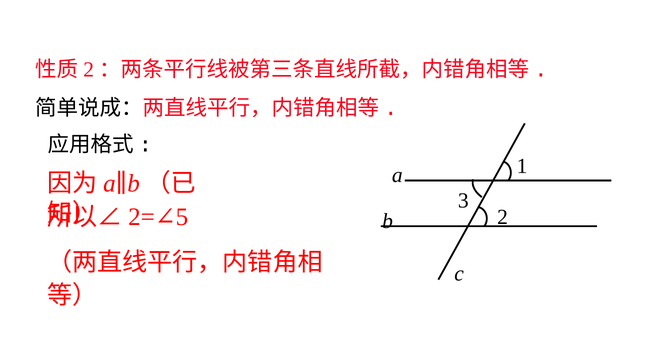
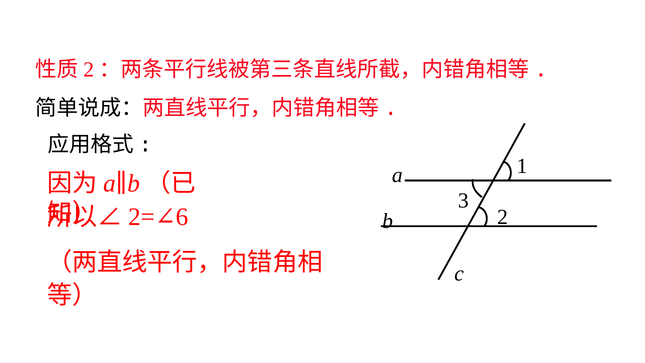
5: 5 -> 6 (182, 217)
